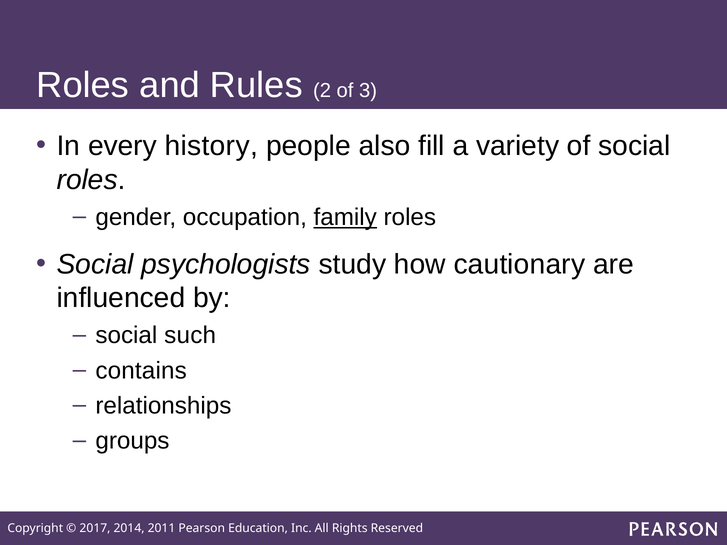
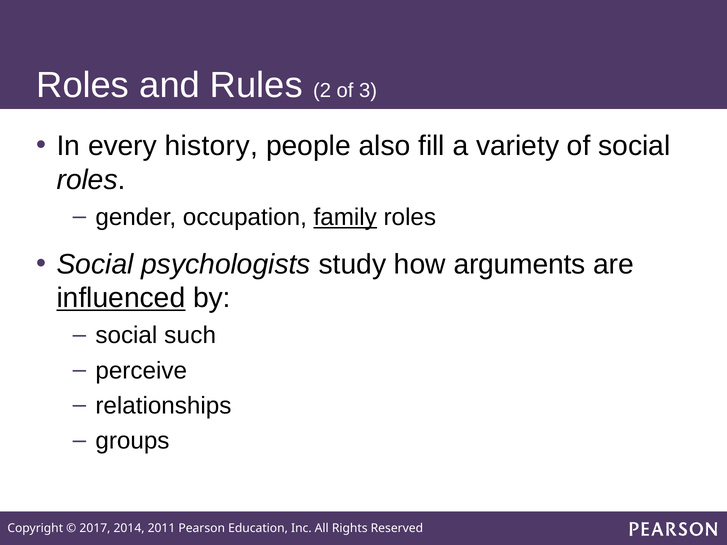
cautionary: cautionary -> arguments (520, 264)
influenced underline: none -> present (121, 298)
contains: contains -> perceive (141, 371)
